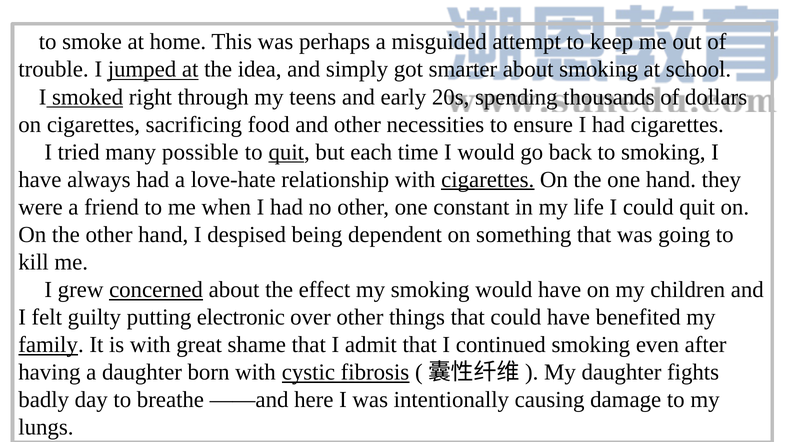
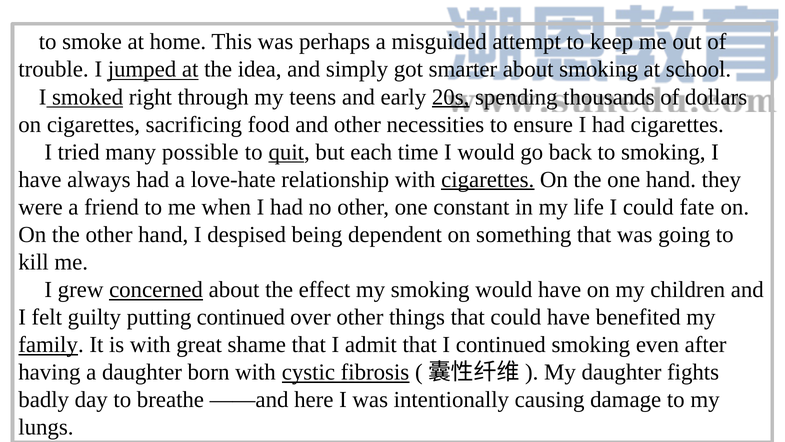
20s underline: none -> present (451, 97)
could quit: quit -> fate (697, 207)
putting electronic: electronic -> continued (241, 317)
